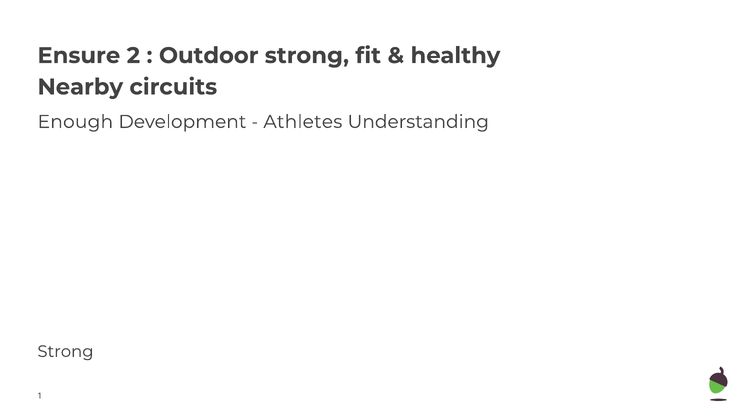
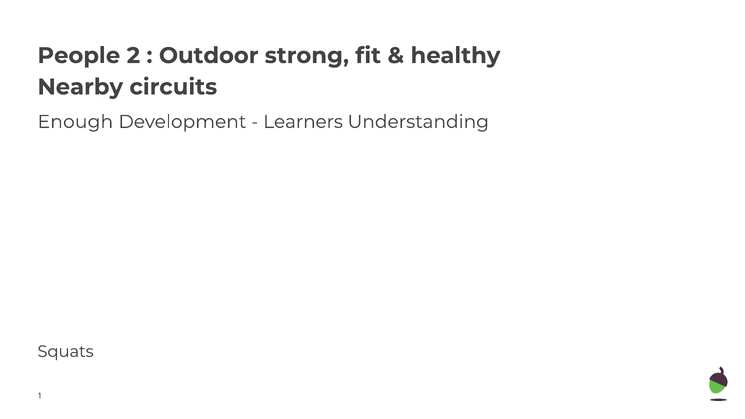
Ensure: Ensure -> People (79, 56)
Athletes: Athletes -> Learners (303, 122)
Strong: Strong -> Squats (66, 352)
